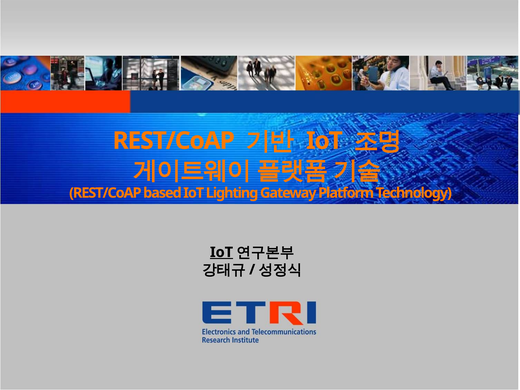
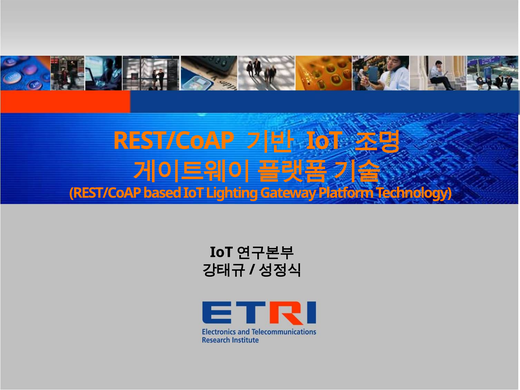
IoT underline: present -> none (222, 252)
